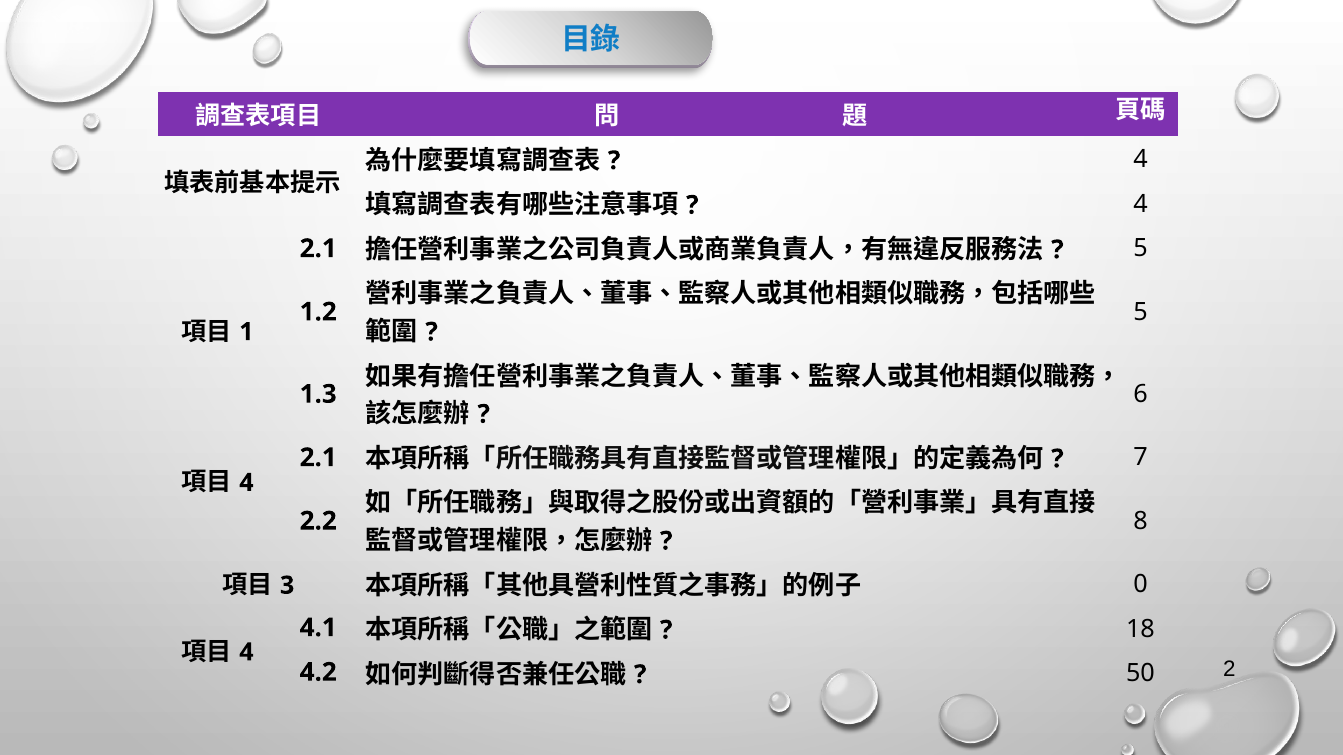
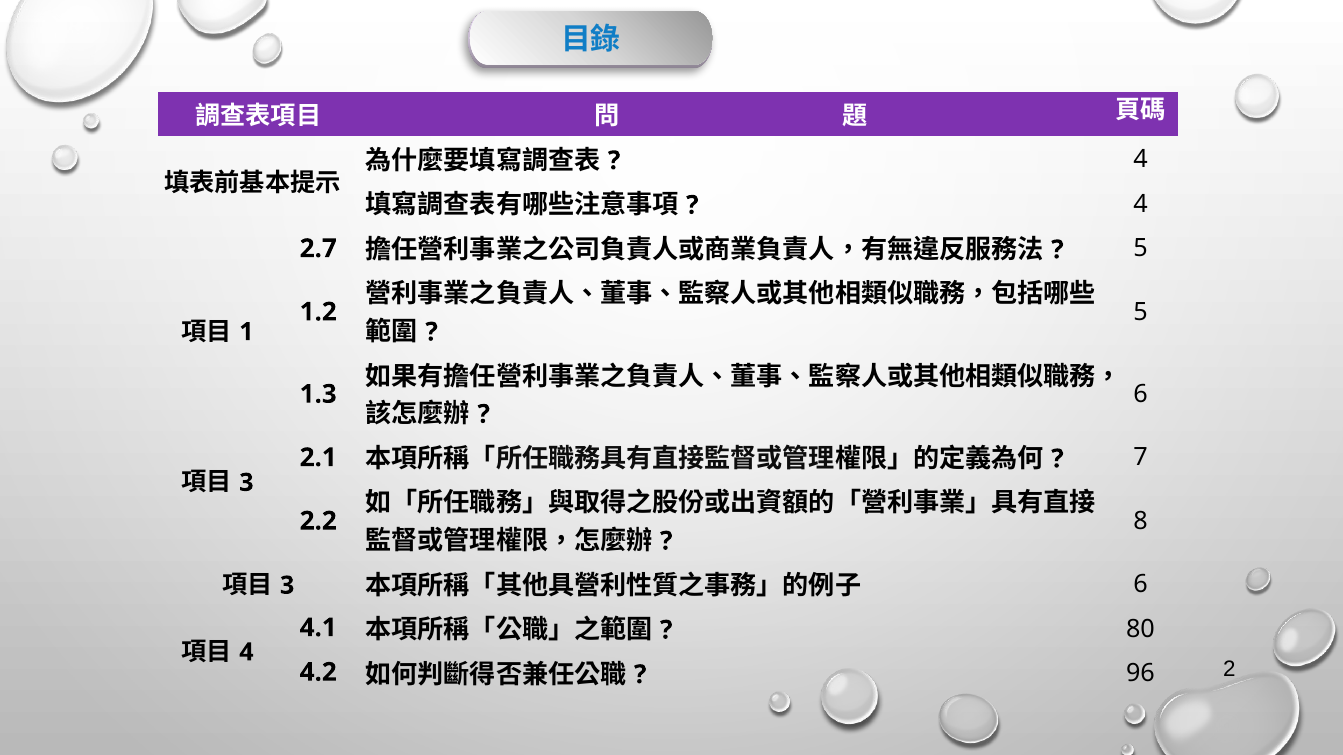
2.1: 2.1 -> 2.7 (318, 249)
4: 4 -> 3 (246, 483)
0: 0 -> 6 (1141, 585)
18: 18 -> 80 (1141, 629)
50: 50 -> 96 (1141, 674)
